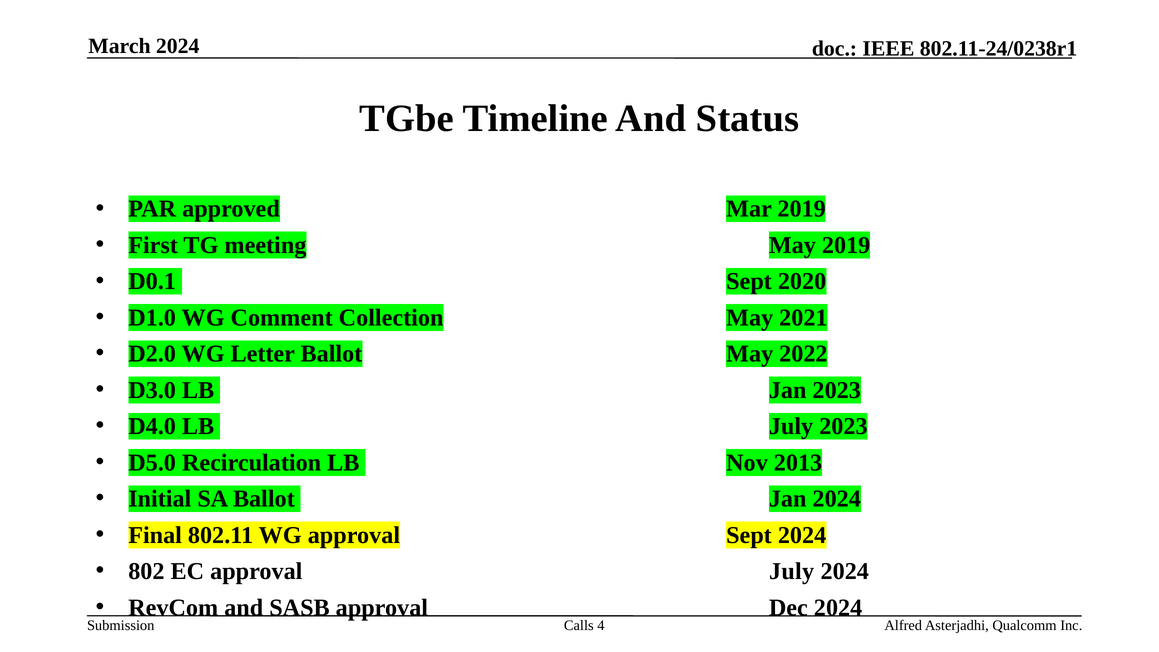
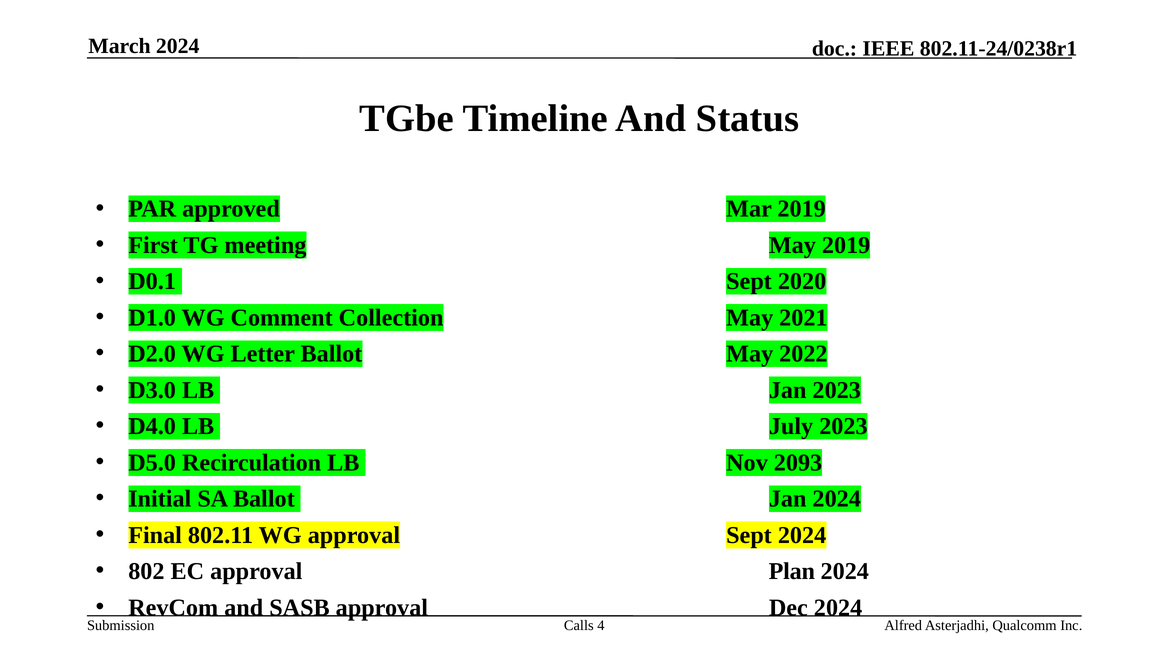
2013: 2013 -> 2093 (798, 463)
approval July: July -> Plan (792, 571)
